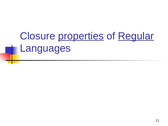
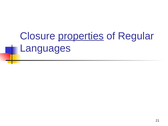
Regular underline: present -> none (136, 36)
